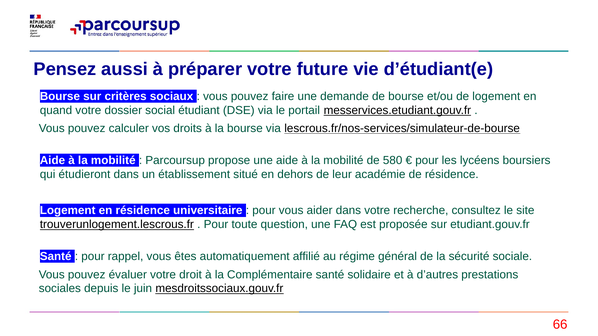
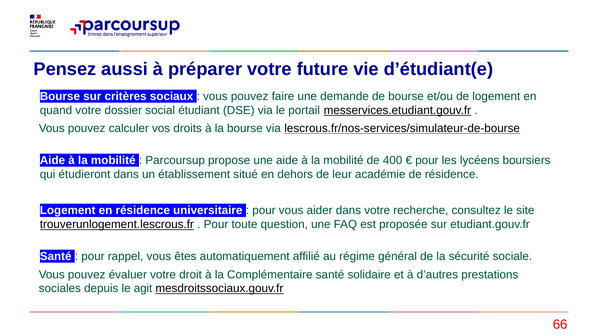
580: 580 -> 400 (393, 161)
juin: juin -> agit (143, 289)
